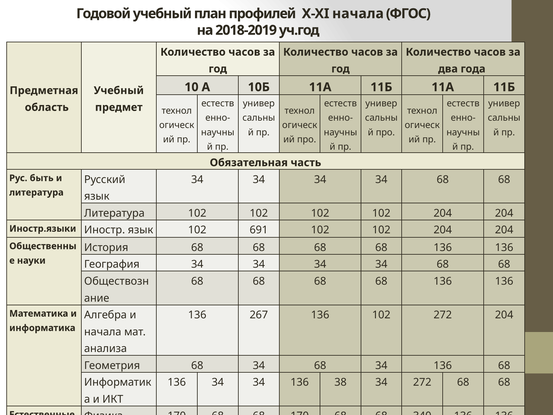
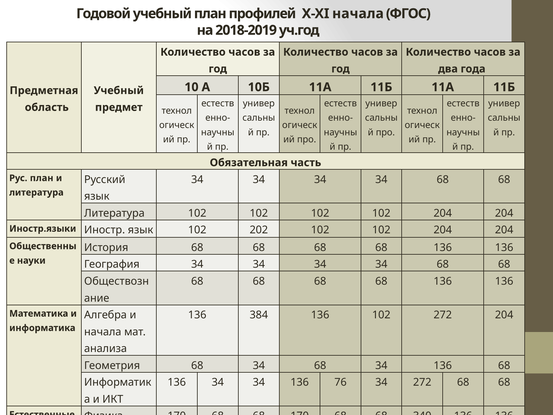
Рус быть: быть -> план (42, 178)
691: 691 -> 202 (259, 230)
267: 267 -> 384 (259, 315)
38: 38 -> 76 (341, 382)
